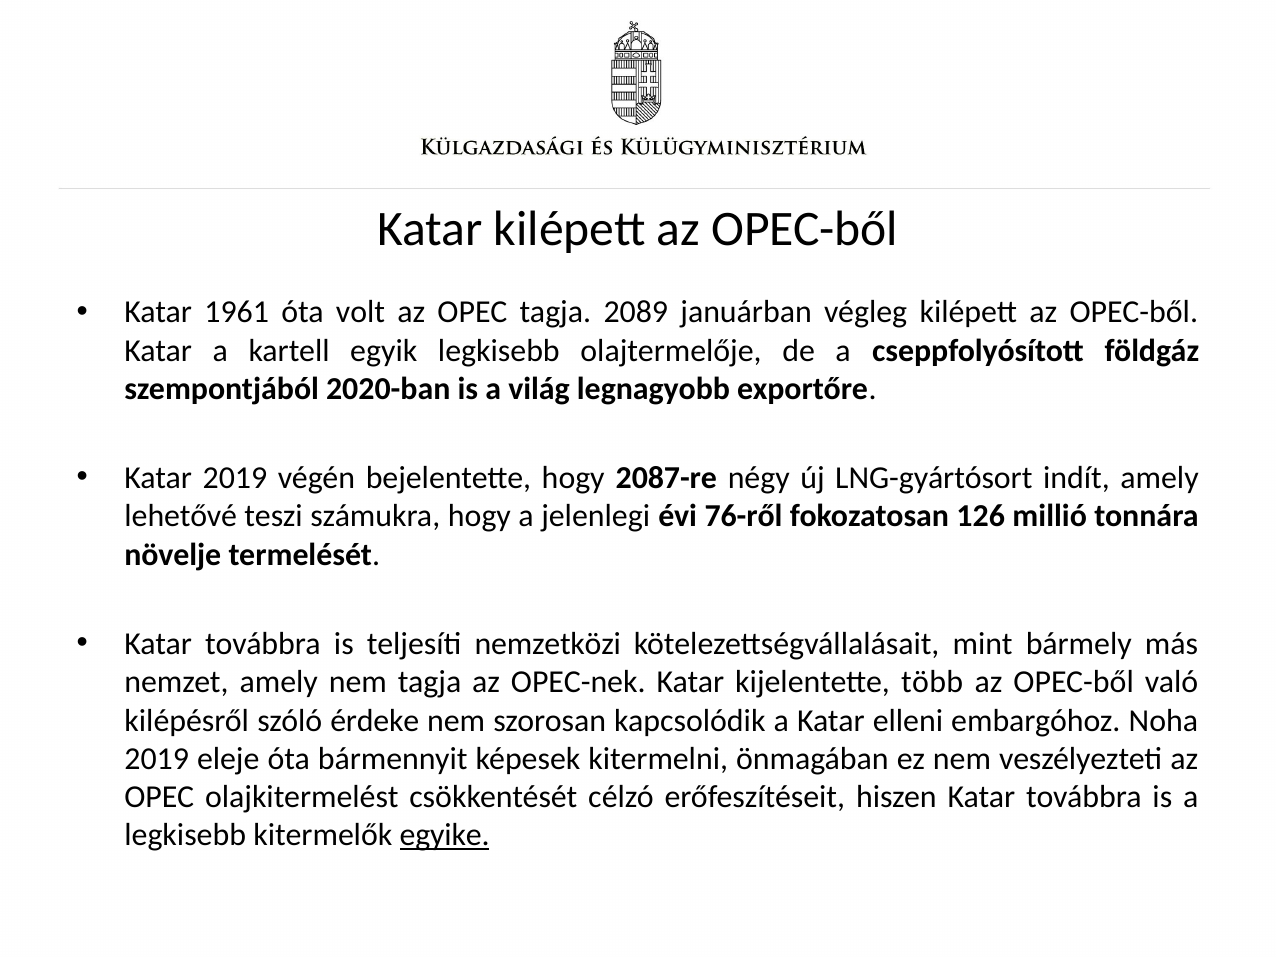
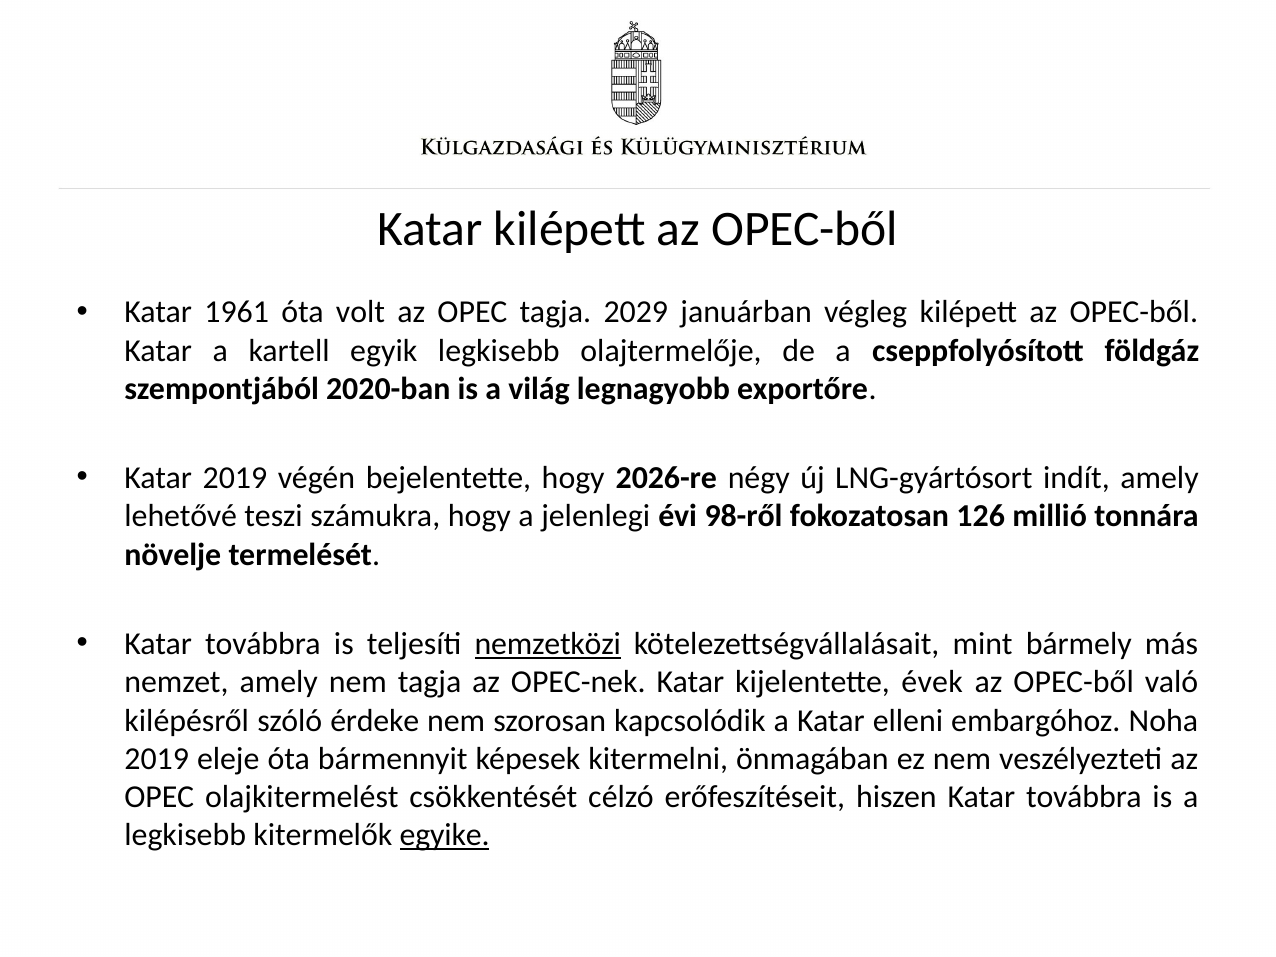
2089: 2089 -> 2029 (636, 312)
2087-re: 2087-re -> 2026-re (666, 478)
76-ről: 76-ről -> 98-ről (743, 516)
nemzetközi underline: none -> present (548, 644)
több: több -> évek (932, 682)
